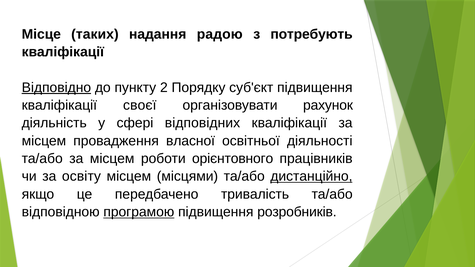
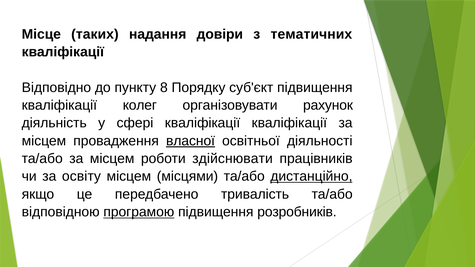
радою: радою -> довіри (220, 34)
потребують: потребують -> тематичних (311, 34)
Відповідно underline: present -> none (56, 88)
2: 2 -> 8 (164, 88)
своєї: своєї -> колег (140, 105)
сфері відповідних: відповідних -> кваліфікації (203, 123)
власної underline: none -> present (191, 141)
орієнтовного: орієнтовного -> здійснювати (233, 159)
